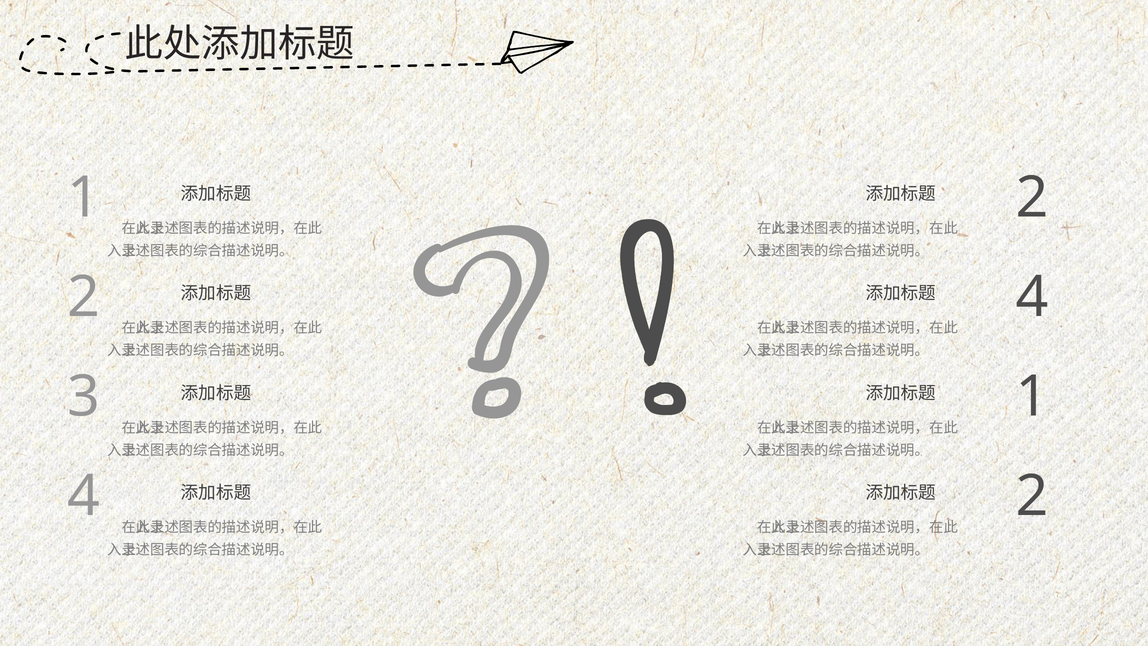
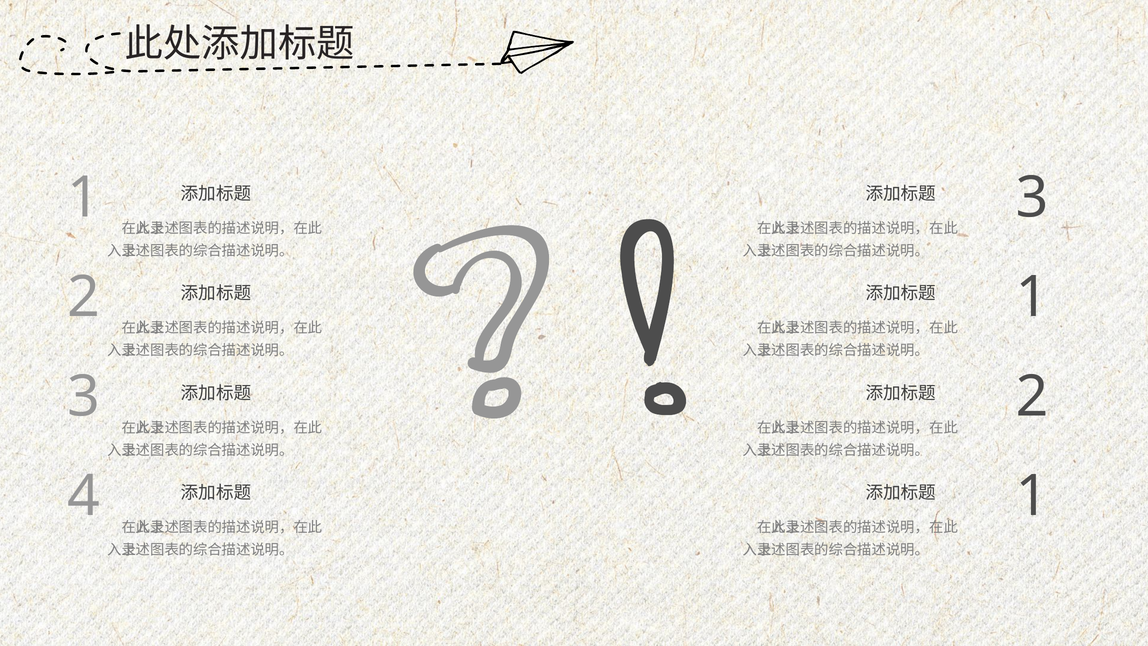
2: 2 -> 3 (1032, 198)
4: 4 -> 1 (1032, 297)
1: 1 -> 2 (1032, 397)
2: 2 -> 1 (1032, 496)
